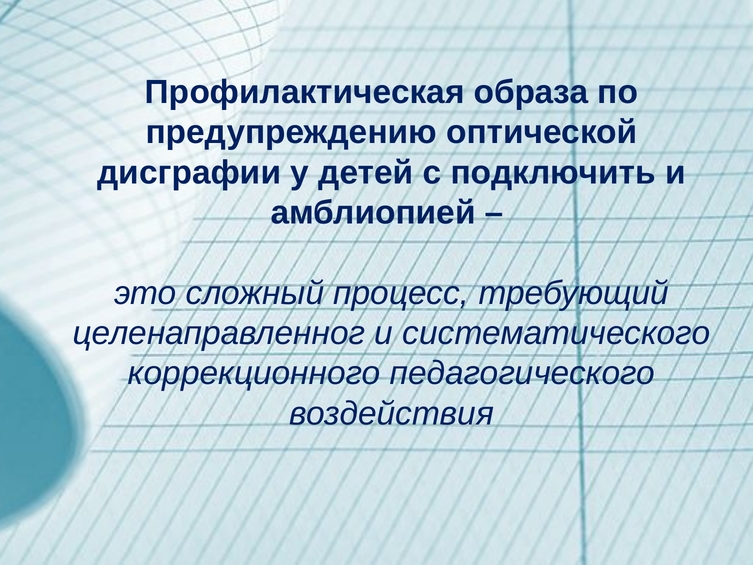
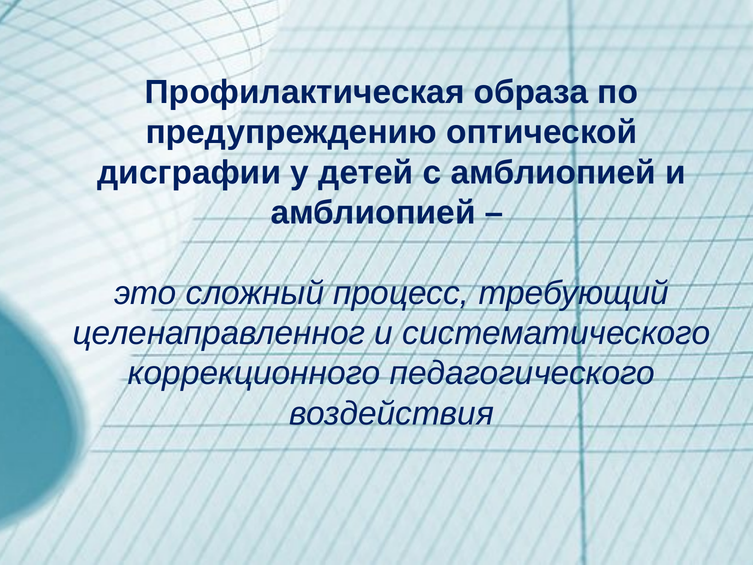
с подключить: подключить -> амблиопией (553, 172)
